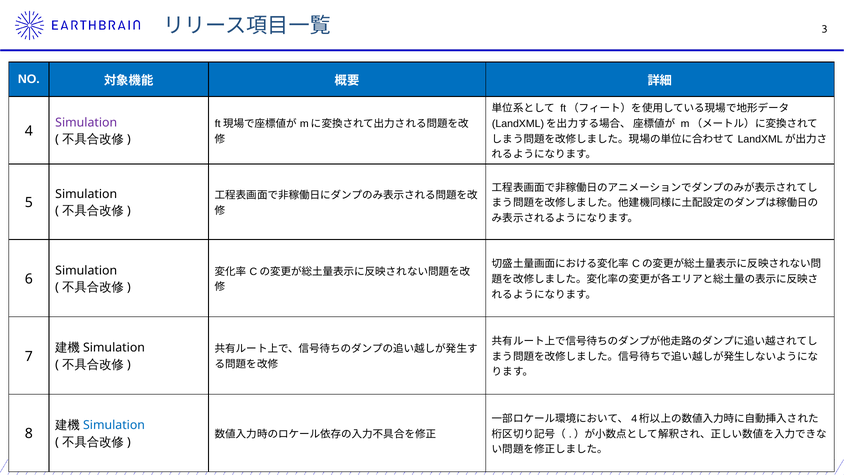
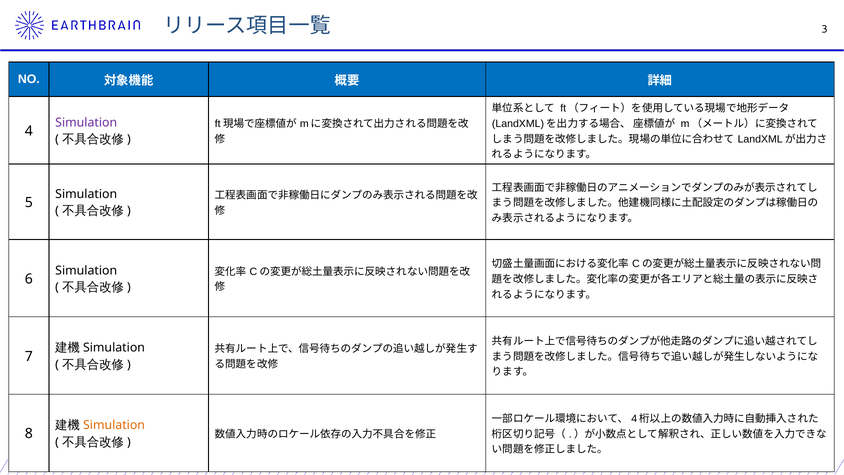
Simulation colour: blue -> orange (114, 425)
